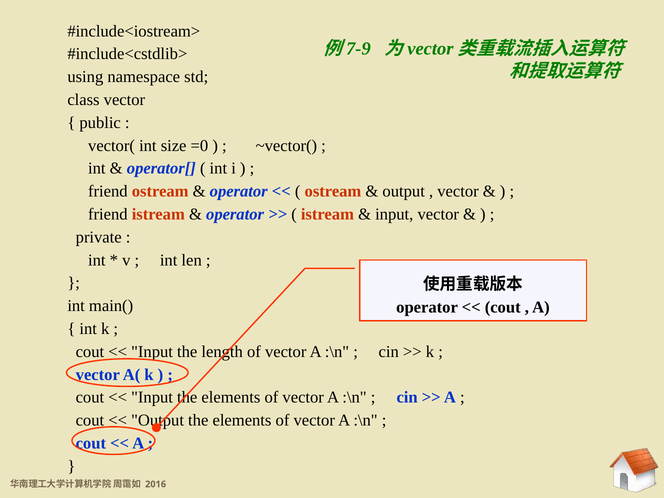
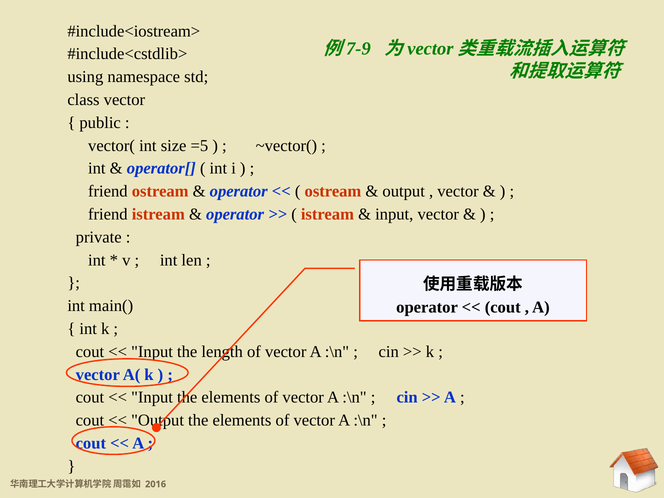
=0: =0 -> =5 (199, 146)
